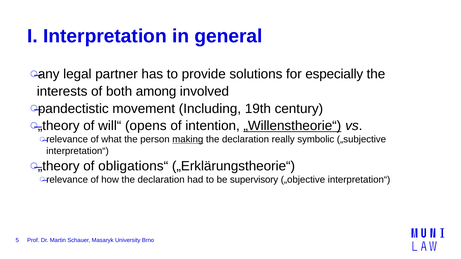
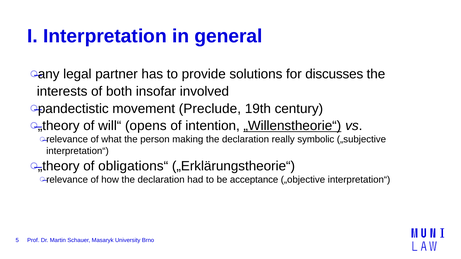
especially: especially -> discusses (334, 74)
among: among -> insofar (156, 91)
Including: Including -> Preclude (210, 109)
making underline: present -> none (188, 140)
supervisory: supervisory -> acceptance (254, 180)
